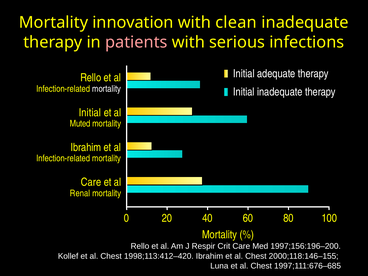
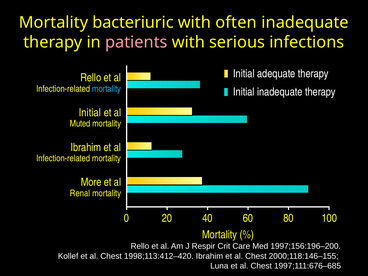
innovation: innovation -> bacteriuric (133, 23)
clean: clean -> often (236, 23)
mortality colour: white -> light blue (107, 89)
Care: Care -> More (91, 182)
